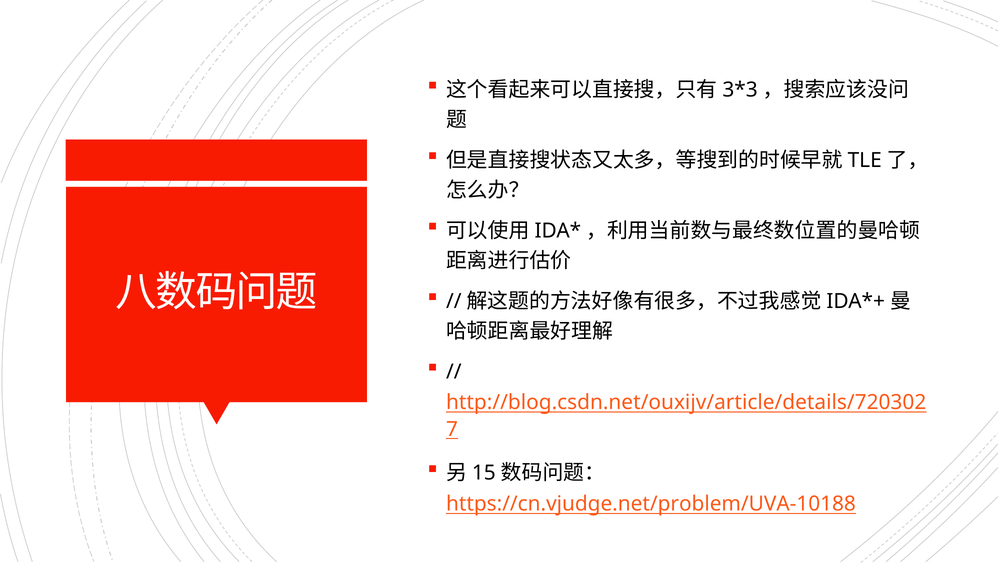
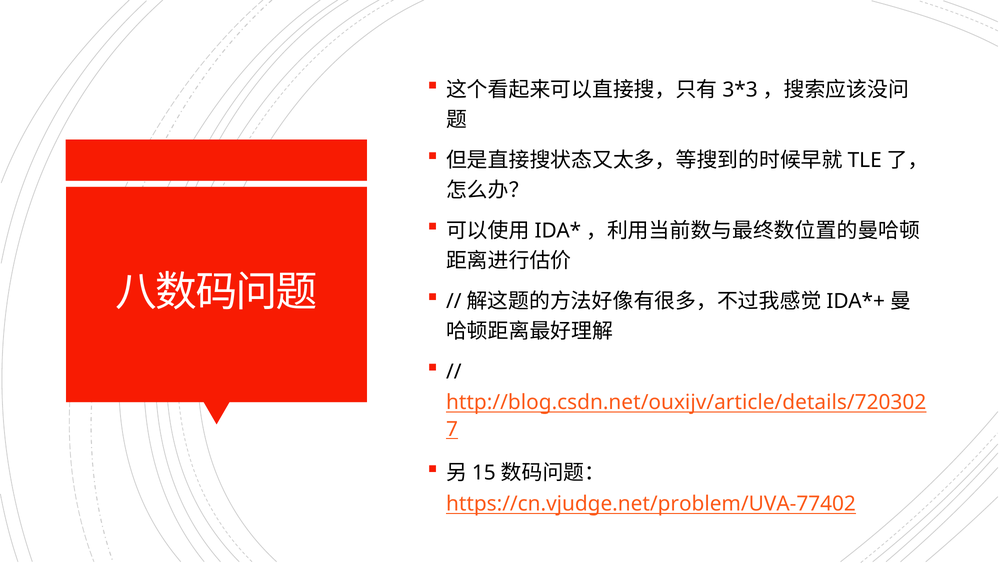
https://cn.vjudge.net/problem/UVA-10188: https://cn.vjudge.net/problem/UVA-10188 -> https://cn.vjudge.net/problem/UVA-77402 (651, 503)
